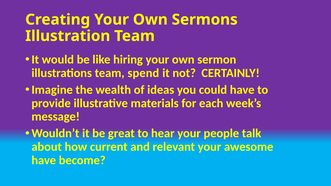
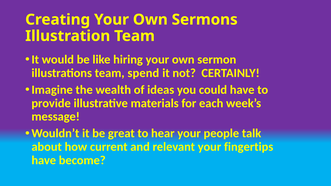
awesome: awesome -> fingertips (249, 147)
